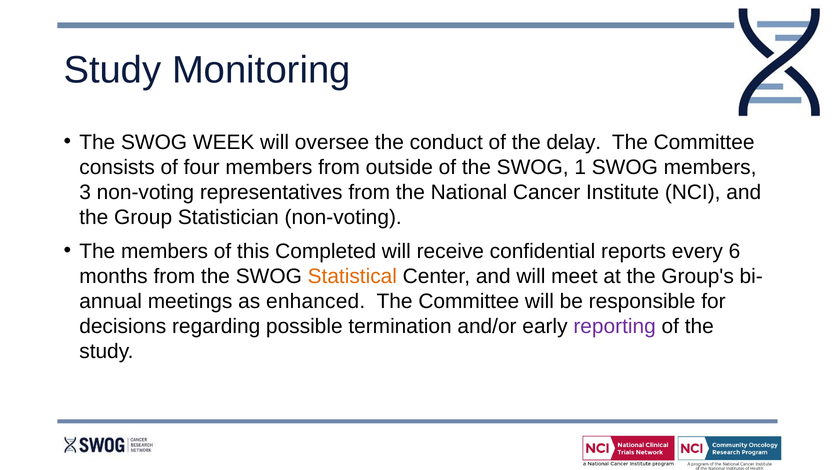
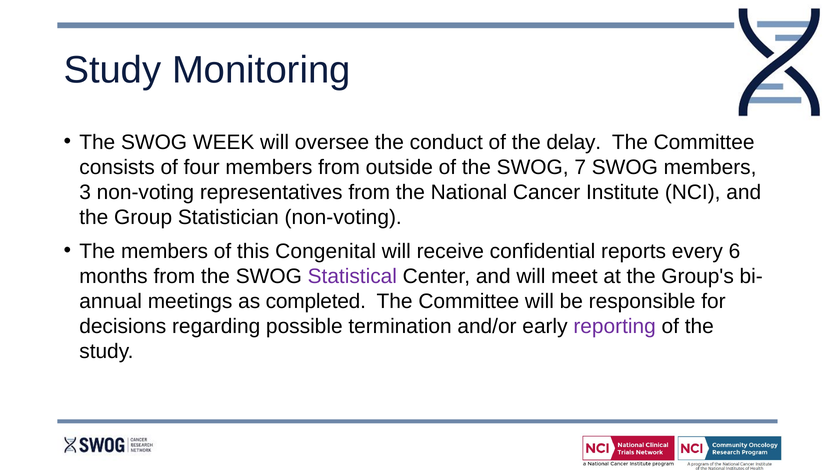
1: 1 -> 7 (580, 167)
Completed: Completed -> Congenital (326, 251)
Statistical colour: orange -> purple (352, 276)
enhanced: enhanced -> completed (316, 301)
